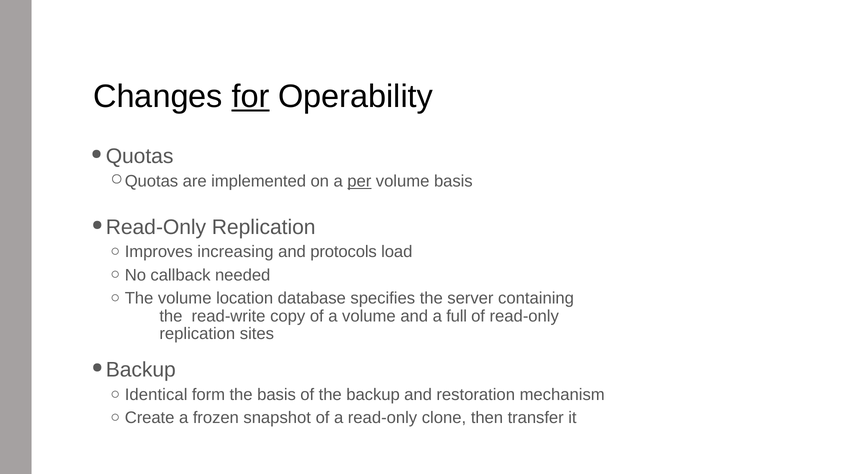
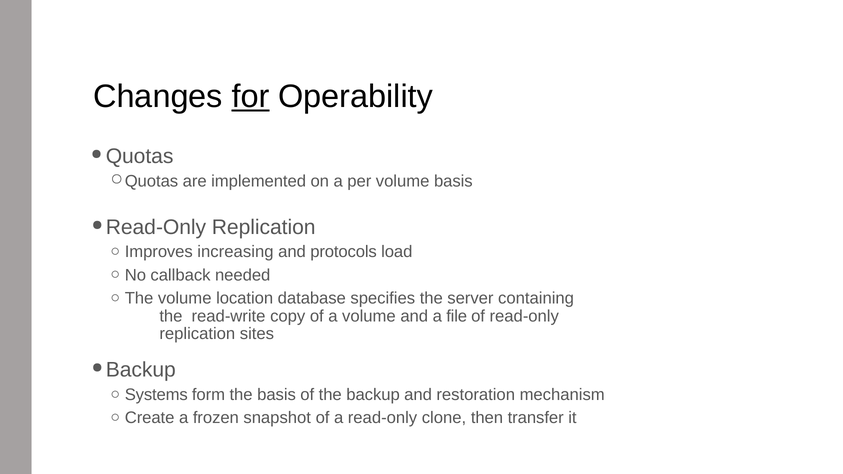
per underline: present -> none (359, 181)
full: full -> file (457, 316)
Identical: Identical -> Systems (156, 395)
